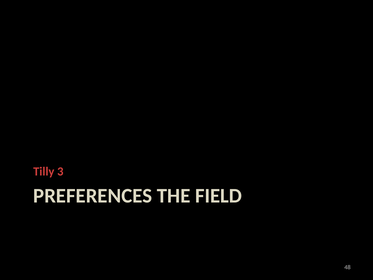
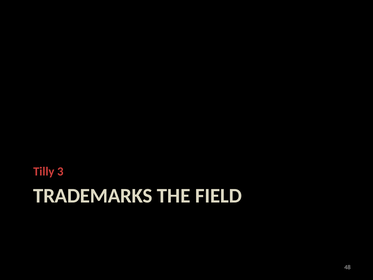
PREFERENCES: PREFERENCES -> TRADEMARKS (93, 196)
